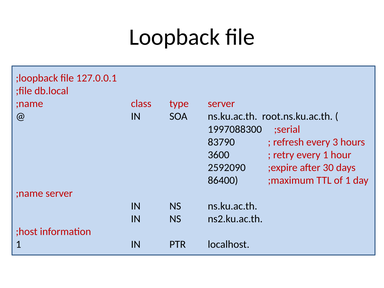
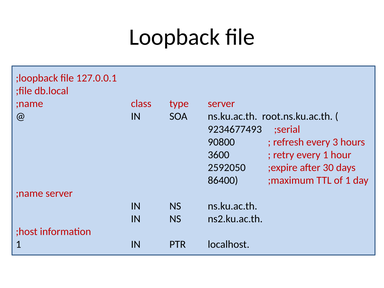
1997088300: 1997088300 -> 9234677493 (235, 129)
83790: 83790 -> 90800 (221, 142)
2592090: 2592090 -> 2592050 (227, 168)
